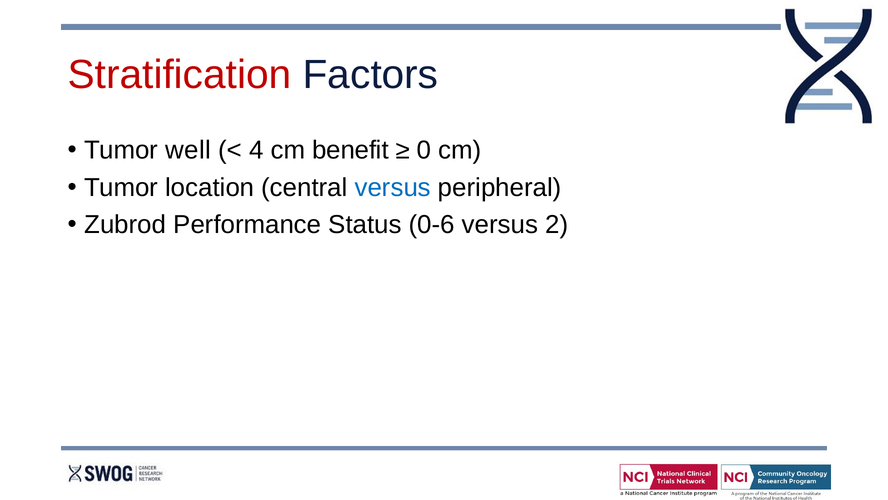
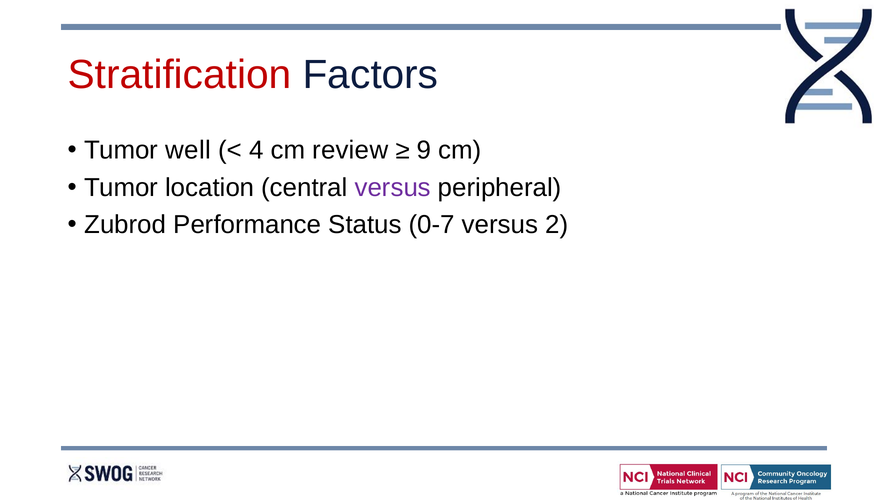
benefit: benefit -> review (350, 150)
0: 0 -> 9 (424, 150)
versus colour: blue -> purple (393, 187)
0-6: 0-6 -> 0-7 (432, 225)
